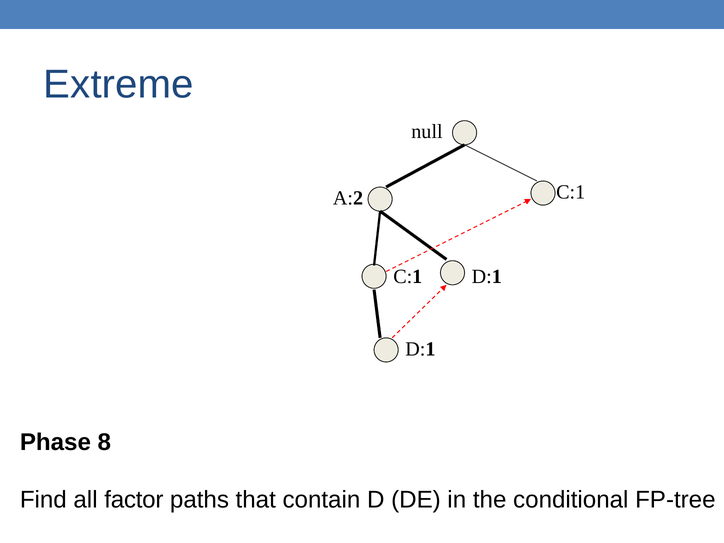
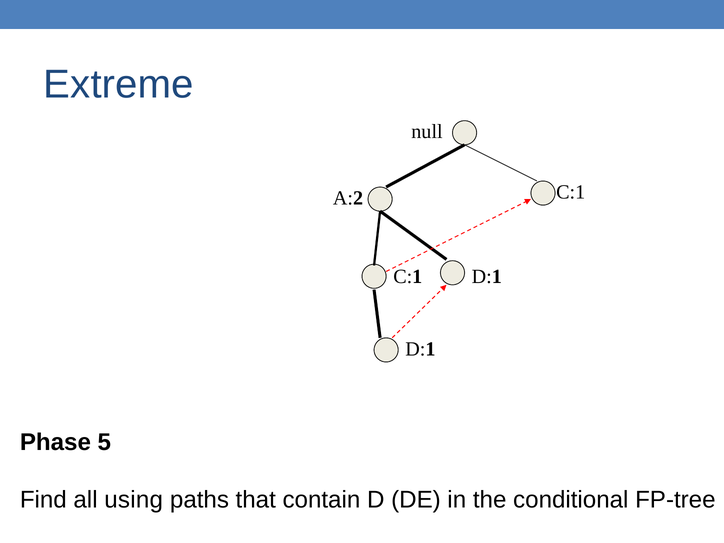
8: 8 -> 5 (104, 442)
factor: factor -> using (134, 500)
